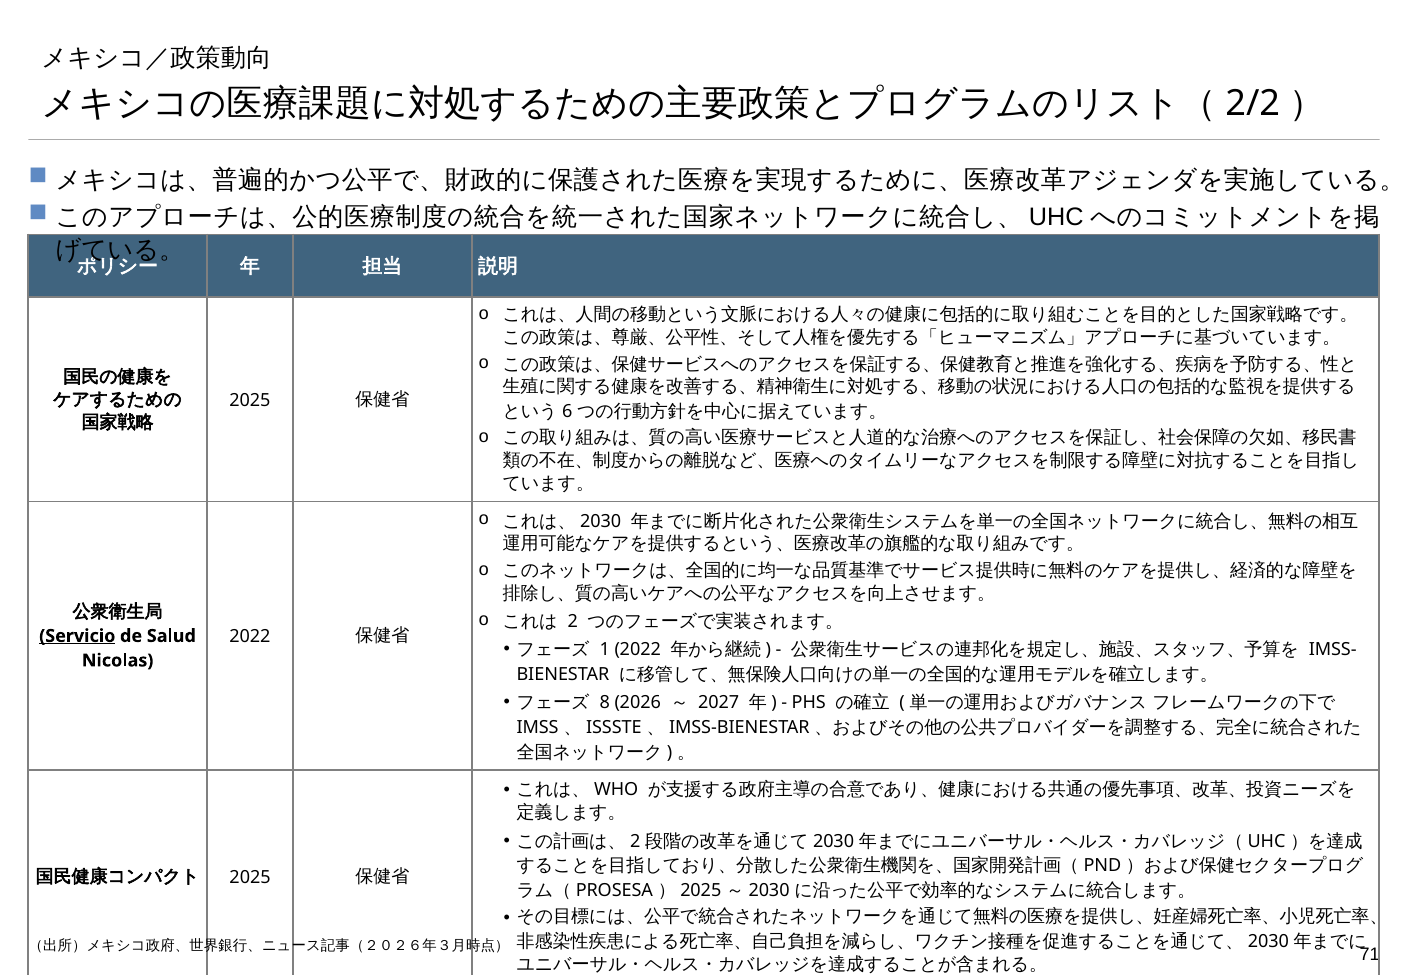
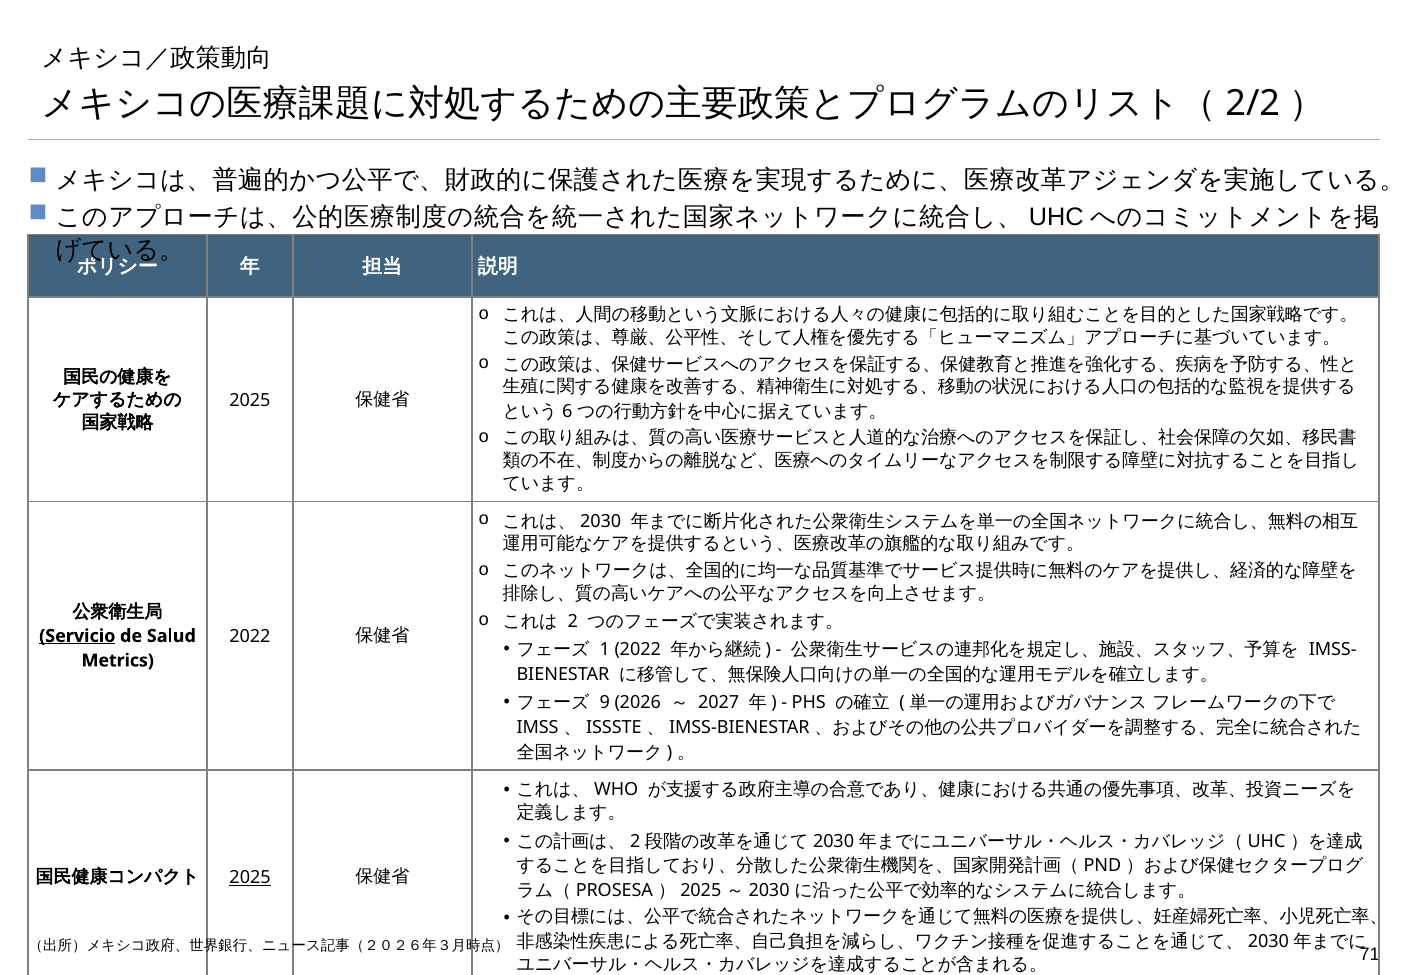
Nicolas: Nicolas -> Metrics (118, 660)
8: 8 -> 9 (605, 703)
2025 underline: none -> present (250, 877)
